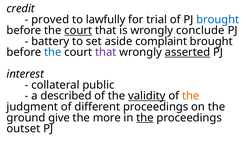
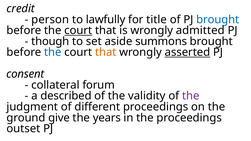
proved: proved -> person (50, 20)
trial: trial -> title (157, 20)
conclude: conclude -> admitted (200, 30)
battery: battery -> though (50, 41)
complaint: complaint -> summons (161, 41)
that colour: purple -> orange (106, 52)
interest: interest -> consent (25, 74)
public: public -> forum (99, 85)
validity underline: present -> none (147, 96)
the colour: orange -> purple (191, 96)
more: more -> years (107, 118)
the underline: present -> none (145, 118)
